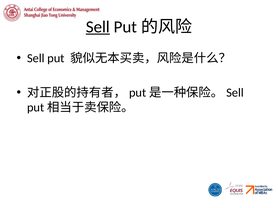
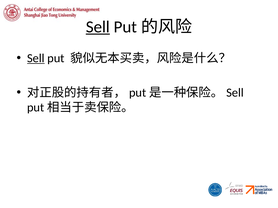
Sell underline: none -> present (36, 58)
